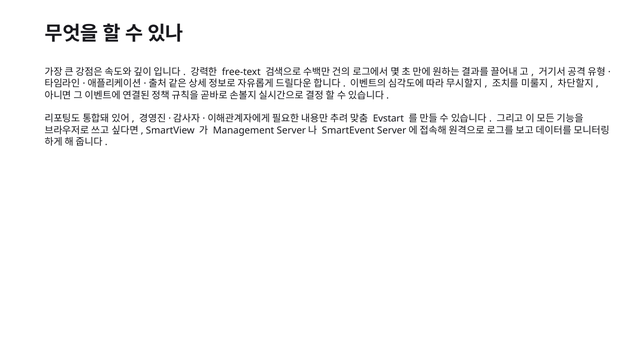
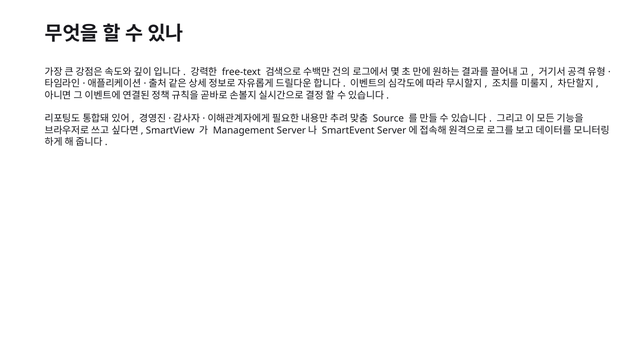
Evstart: Evstart -> Source (388, 119)
